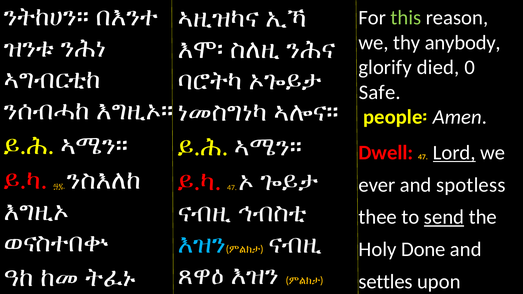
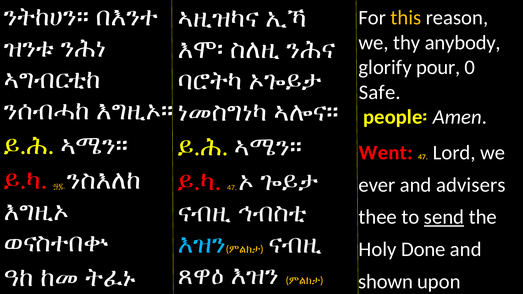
this colour: light green -> yellow (406, 18)
died: died -> pour (438, 67)
Dwell: Dwell -> Went (386, 153)
Lord underline: present -> none (454, 153)
spotless: spotless -> advisers (471, 185)
settles: settles -> shown (386, 282)
